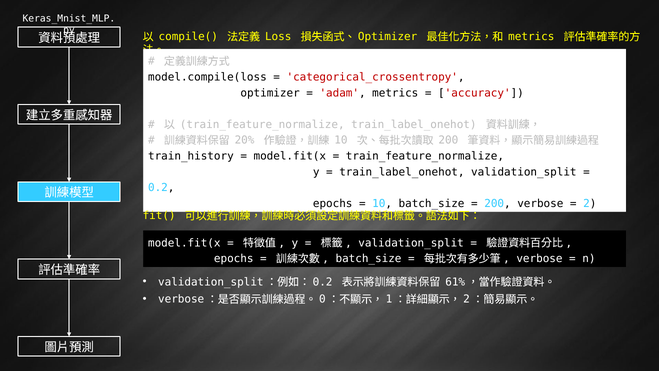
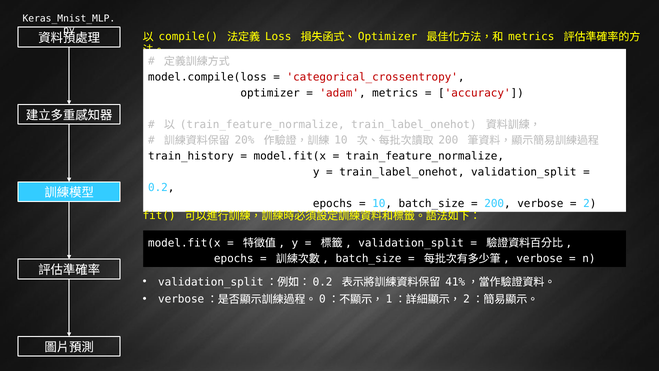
61%: 61% -> 41% (455, 282)
